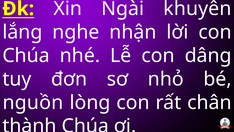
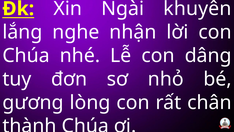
nguồn: nguồn -> gương (33, 102)
